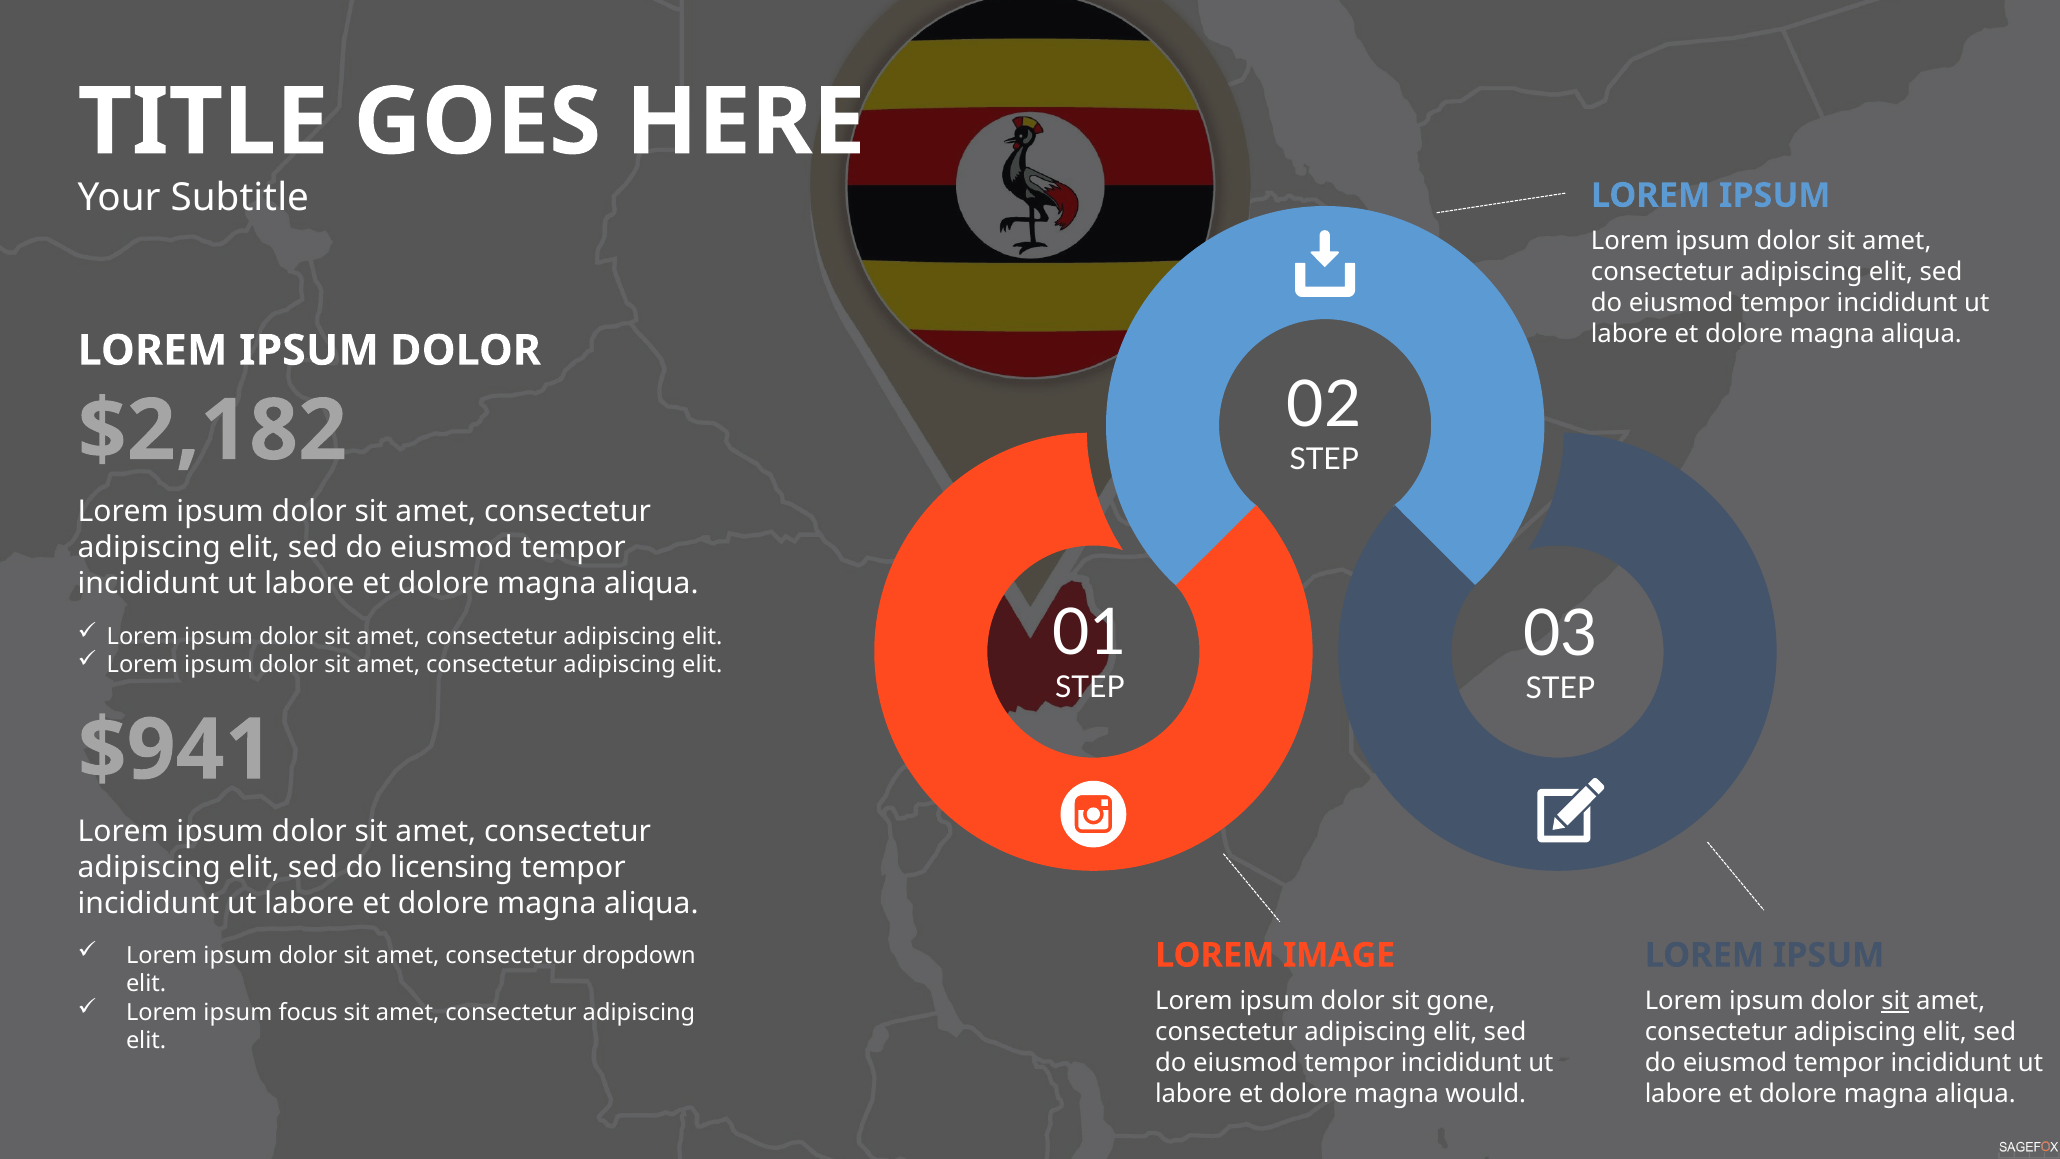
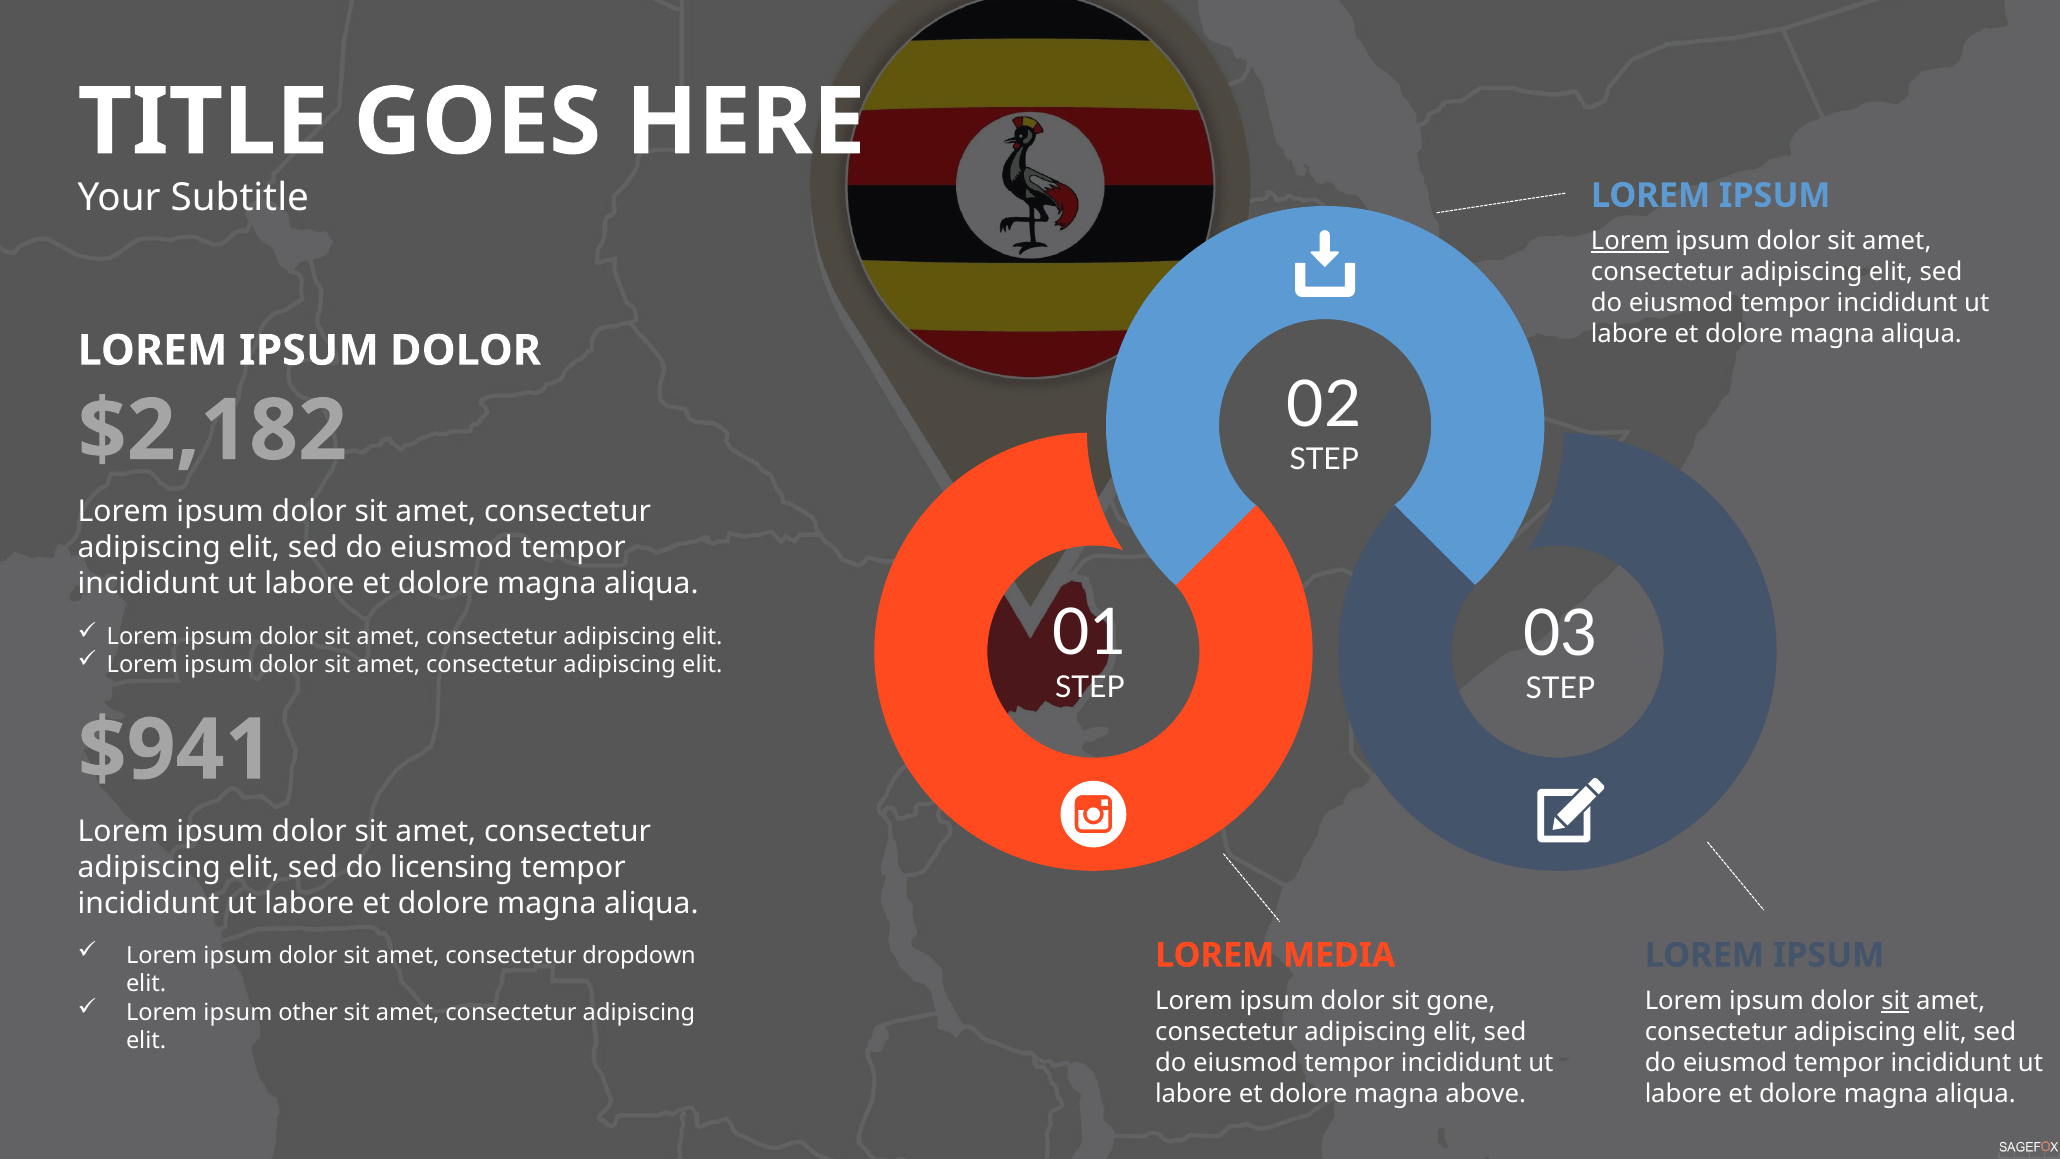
Lorem underline: none -> present (1630, 241)
IMAGE: IMAGE -> MEDIA (1339, 955)
focus: focus -> other (308, 1012)
would: would -> above (1486, 1093)
